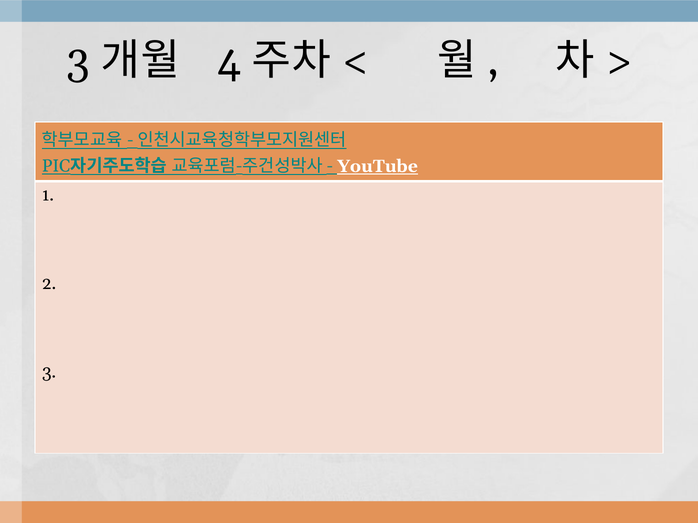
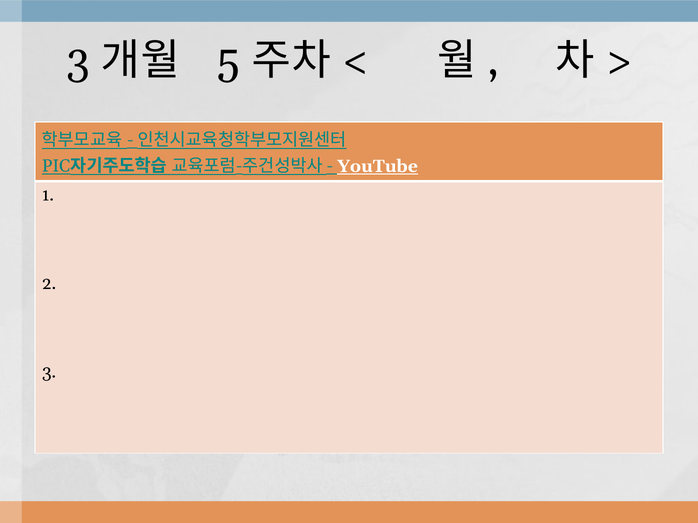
4: 4 -> 5 (229, 61)
